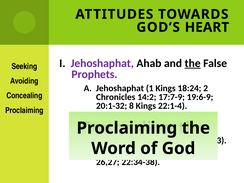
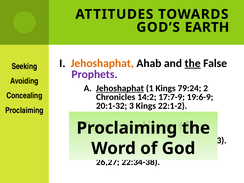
HEART: HEART -> EARTH (207, 27)
Jehoshaphat colour: purple -> orange (102, 63)
Jehoshaphat underline: none -> present (120, 88)
18:24: 18:24 -> 79:24 (189, 88)
8: 8 -> 3 (131, 106)
22:1-4: 22:1-4 -> 22:1-2 (173, 106)
